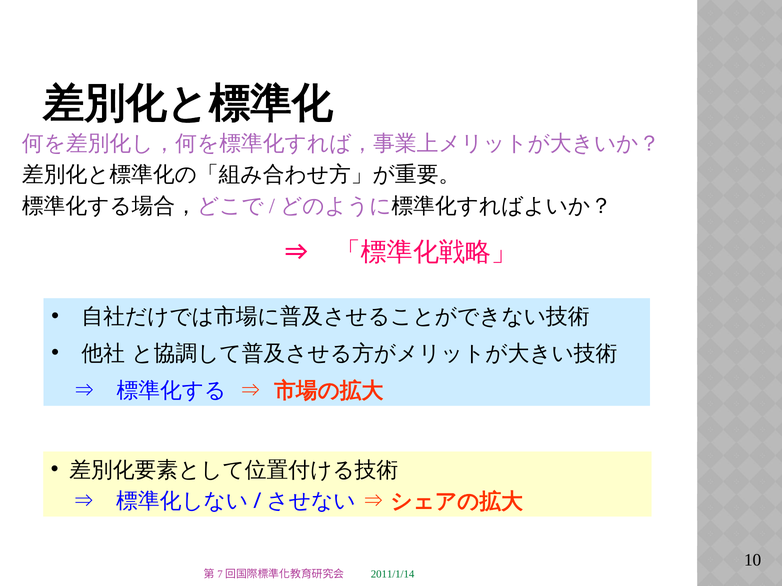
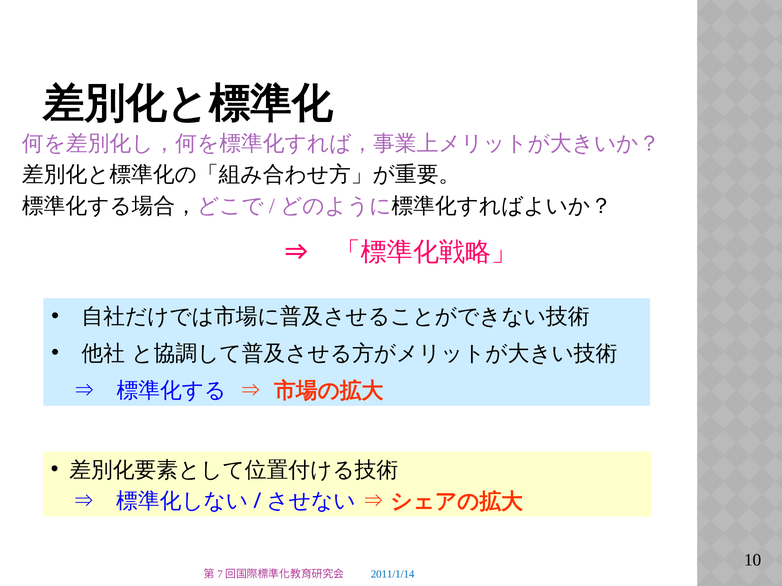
2011/1/14 colour: green -> blue (393, 574)
